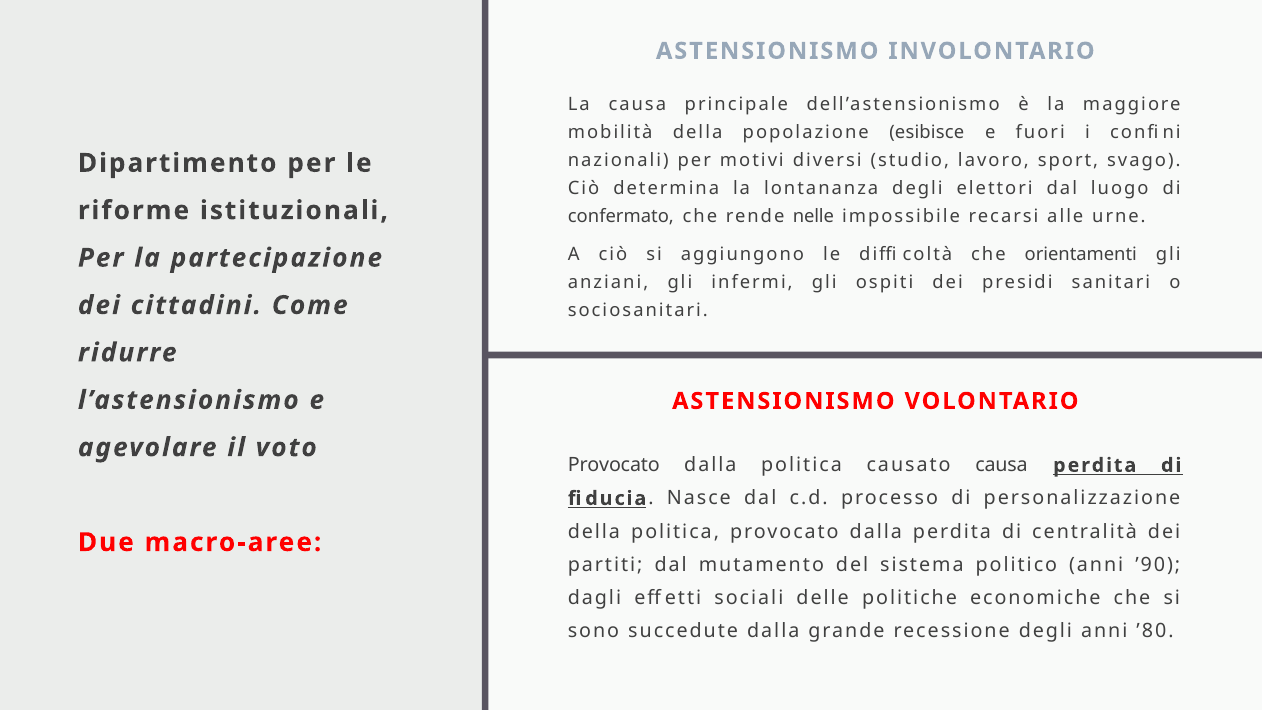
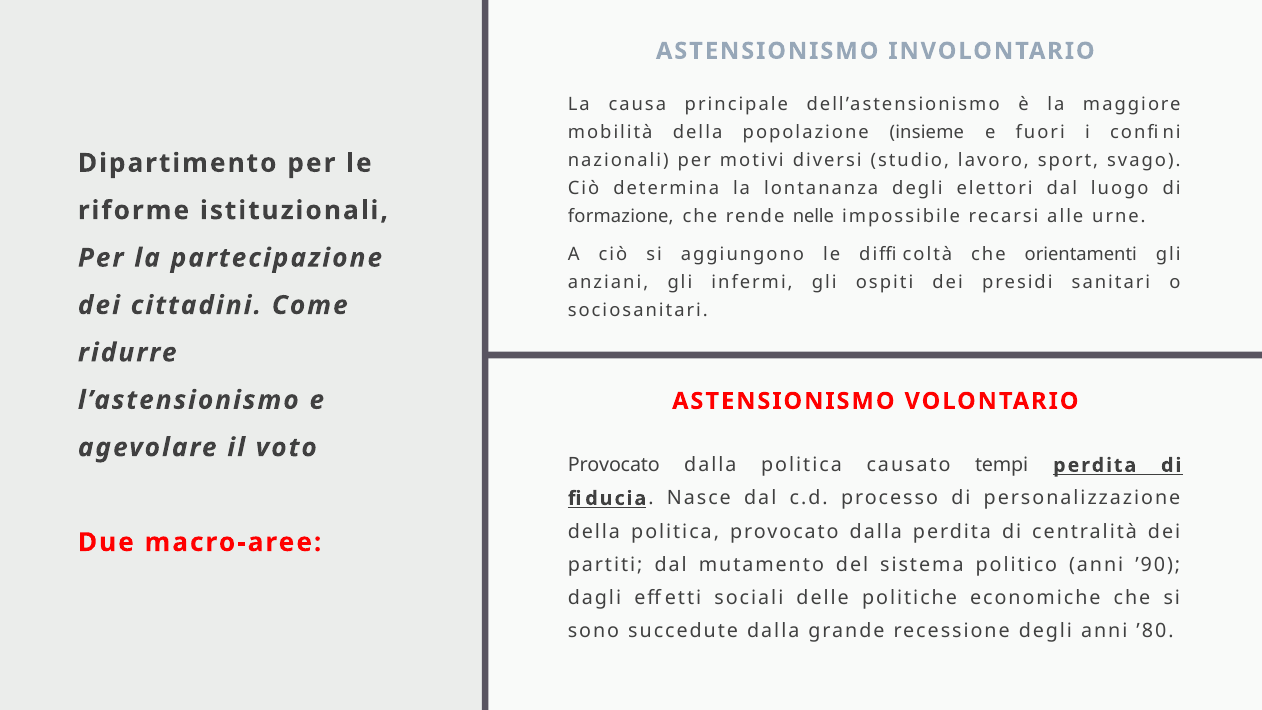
esibisce: esibisce -> insieme (927, 133)
confermato: confermato -> formazione (621, 216)
causato causa: causa -> tempi (1002, 465)
